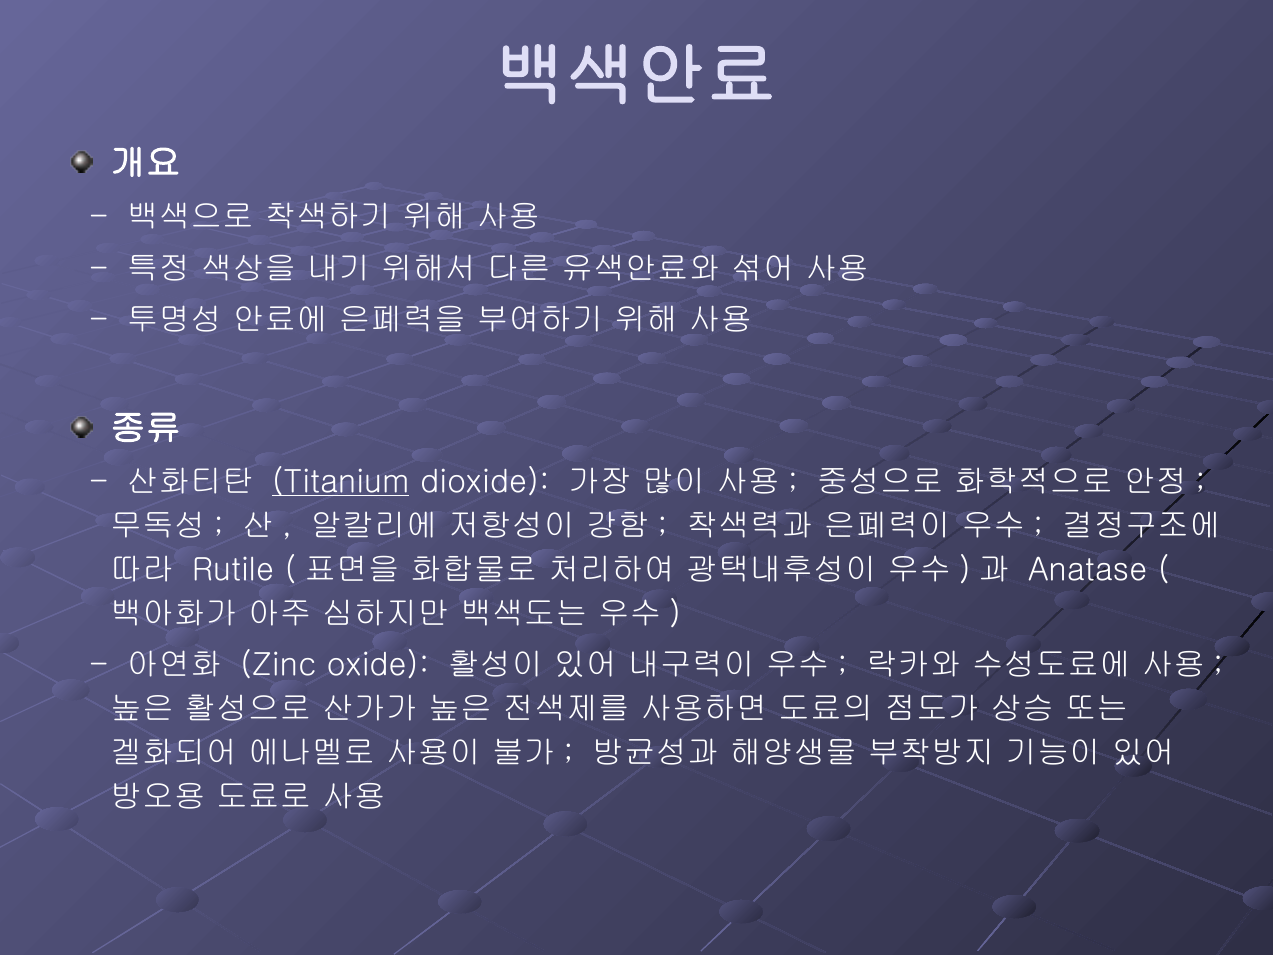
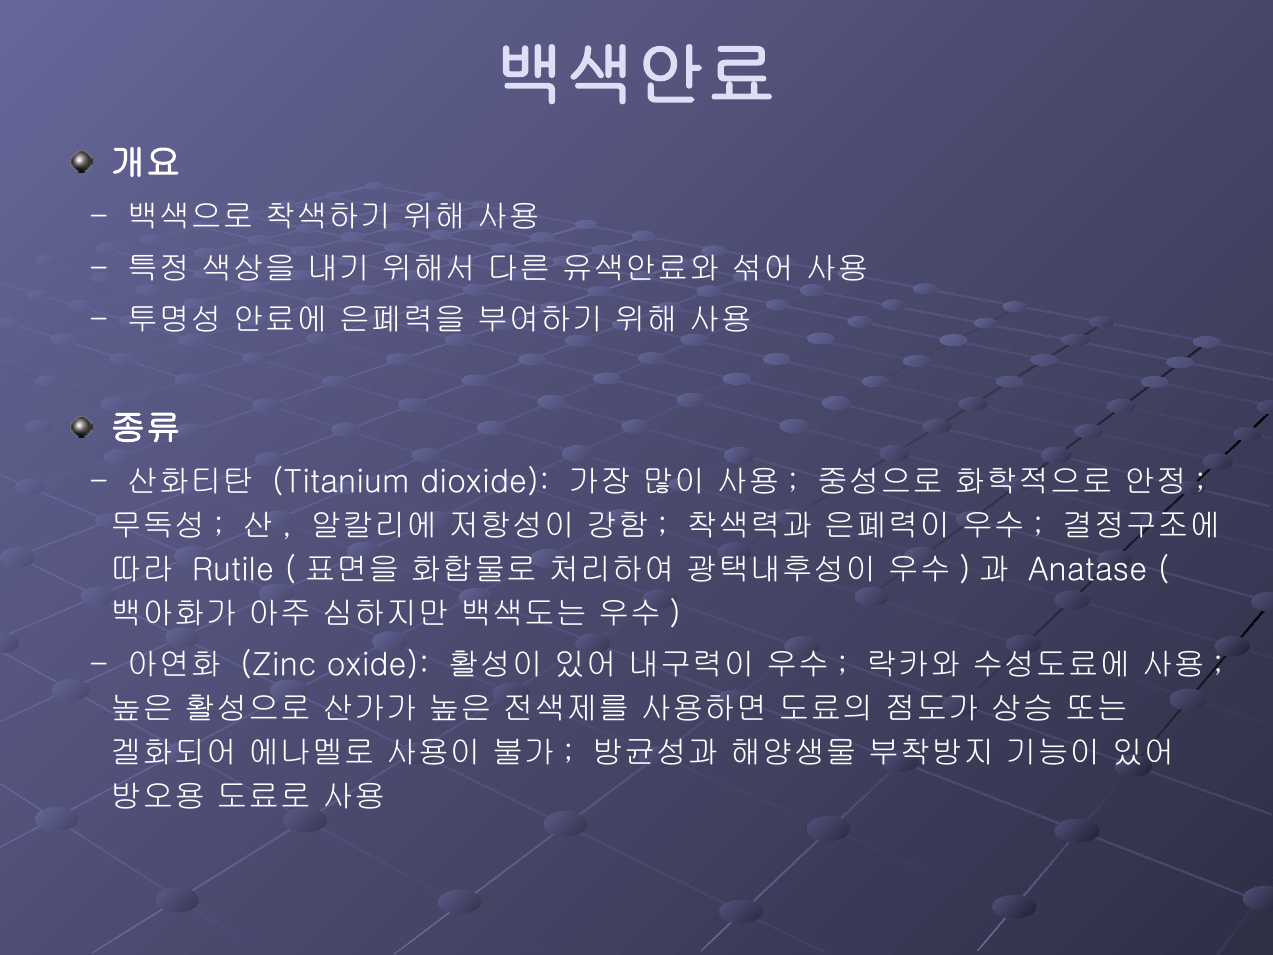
Titanium underline: present -> none (341, 482)
